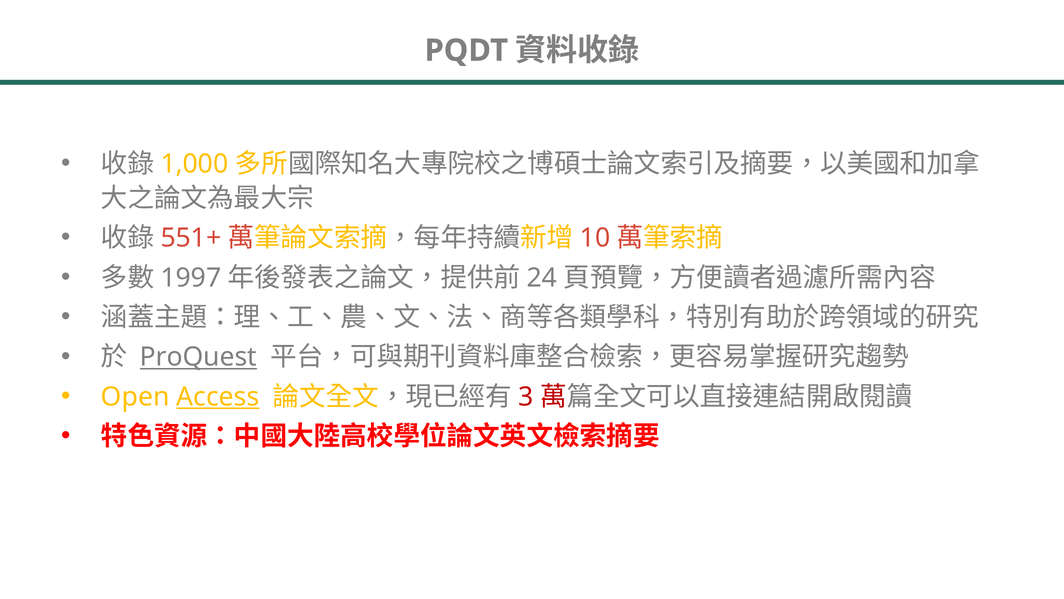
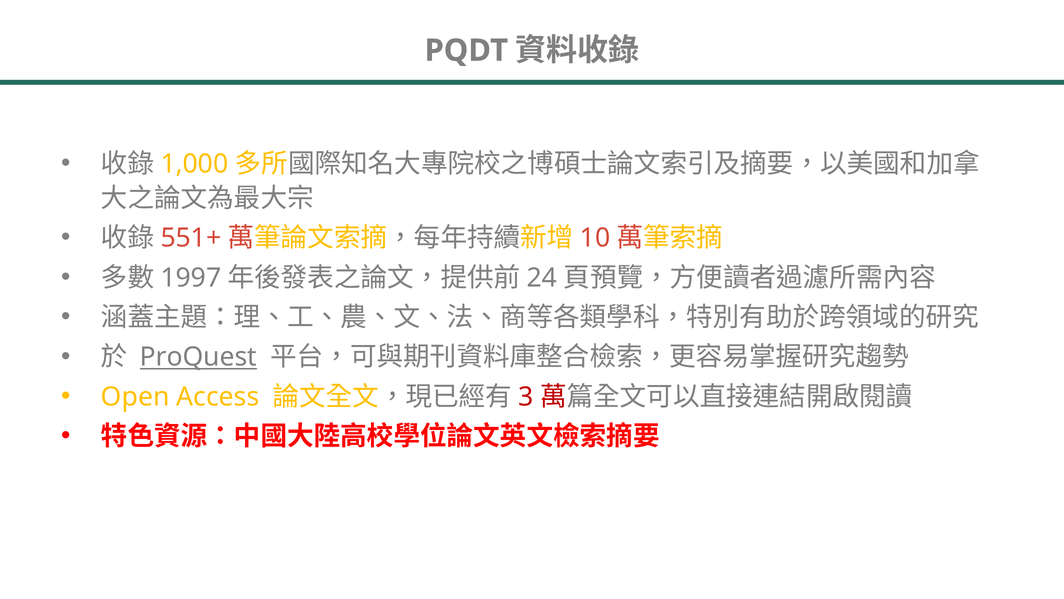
Access underline: present -> none (218, 397)
